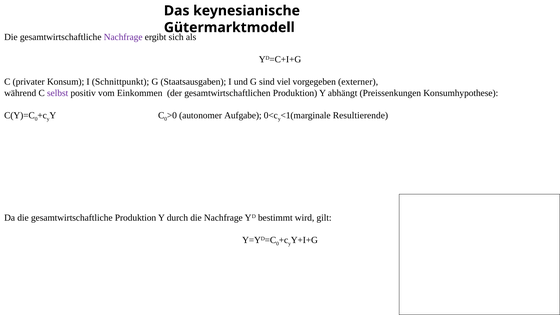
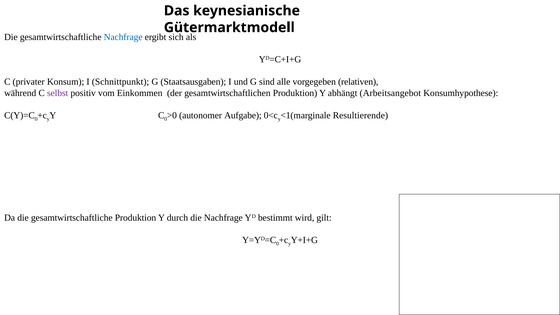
Nachfrage colour: purple -> blue (123, 37)
viel: viel -> alle (284, 82)
externer: externer -> relativen (358, 82)
Preissenkungen: Preissenkungen -> Arbeitsangebot (390, 93)
